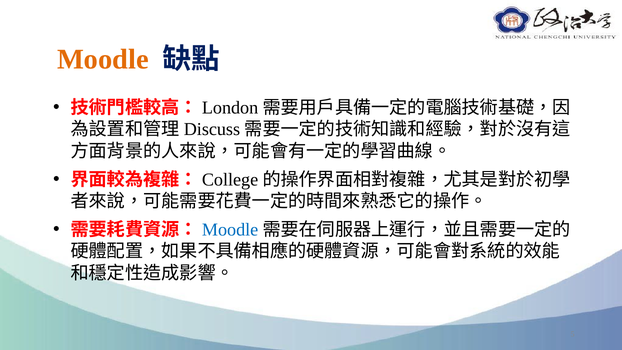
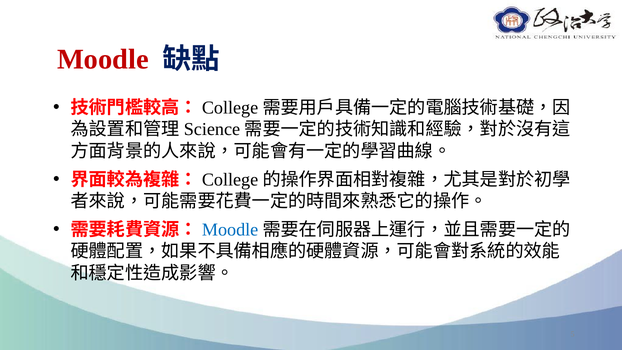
Moodle colour: orange -> red (103, 59)
London: London -> College (230, 108)
Discuss: Discuss -> Science (212, 129)
